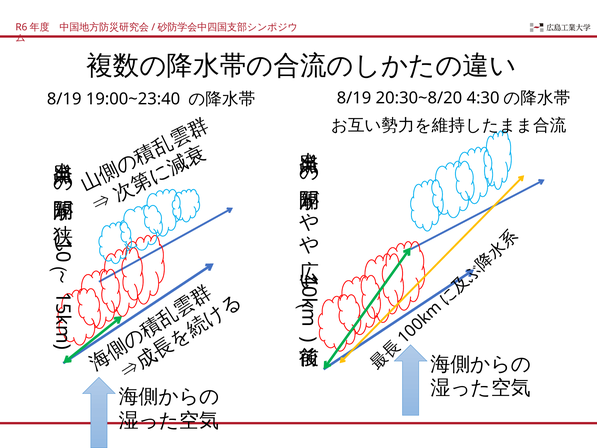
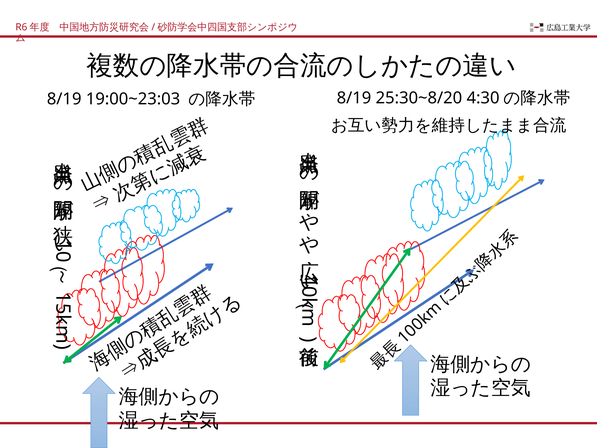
19:00~23:40: 19:00~23:40 -> 19:00~23:03 (133, 99)
20:30~8/20: 20:30~8/20 -> 25:30~8/20 (419, 98)
